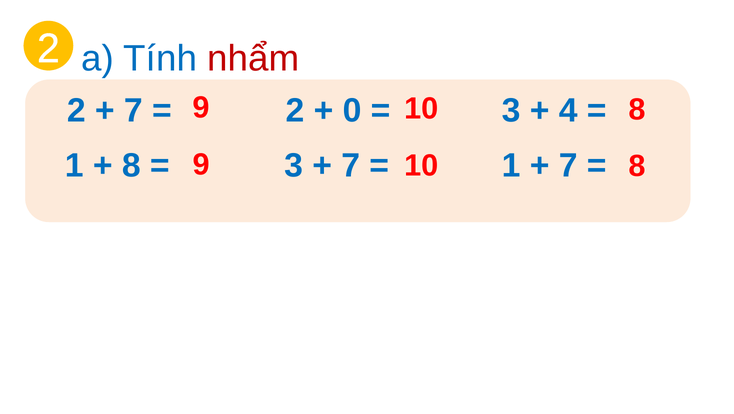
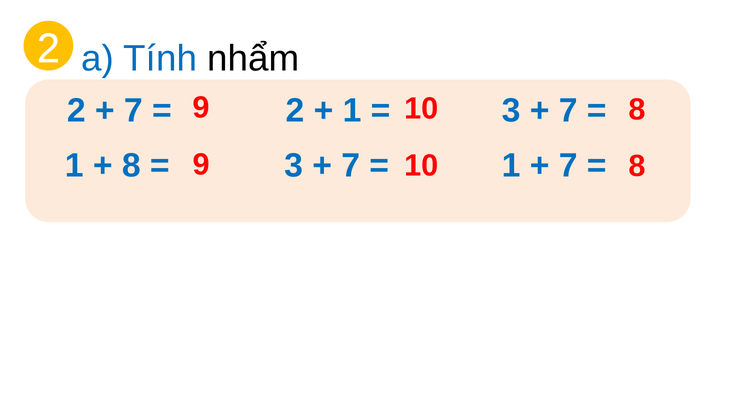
nhẩm colour: red -> black (253, 59)
0: 0 -> 1 (352, 110)
4: 4 -> 7 (568, 110)
